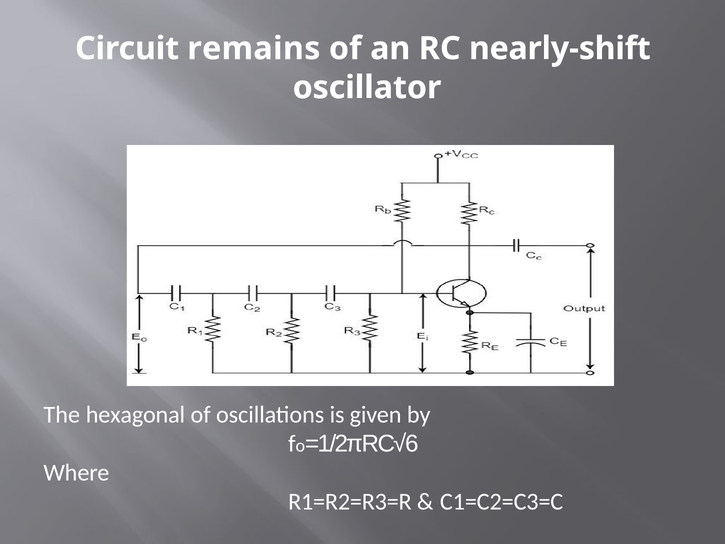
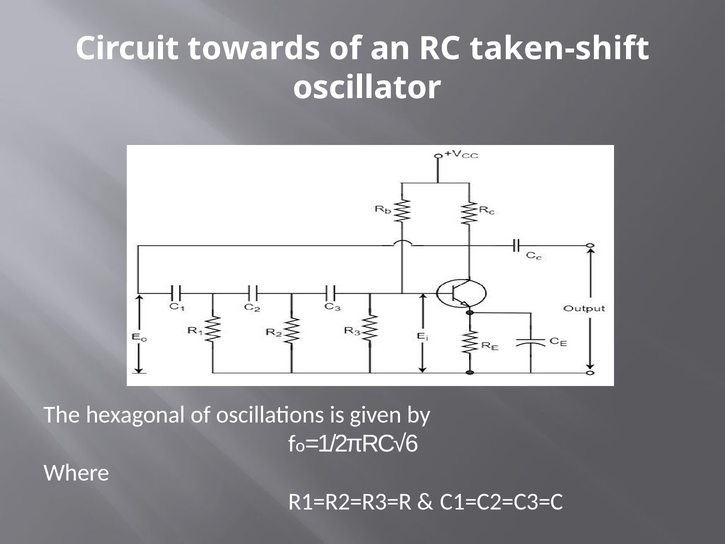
remains: remains -> towards (254, 49)
nearly-shift: nearly-shift -> taken-shift (560, 49)
